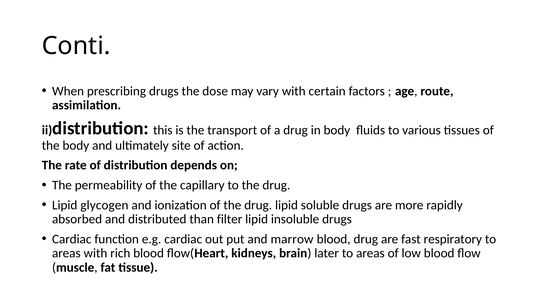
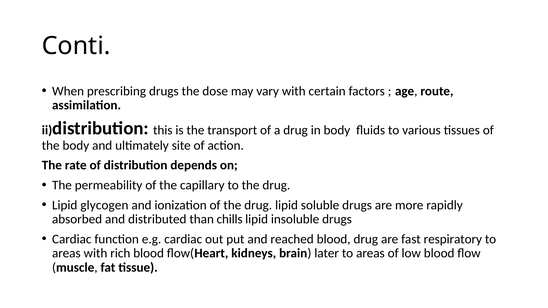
filter: filter -> chills (230, 219)
marrow: marrow -> reached (292, 239)
